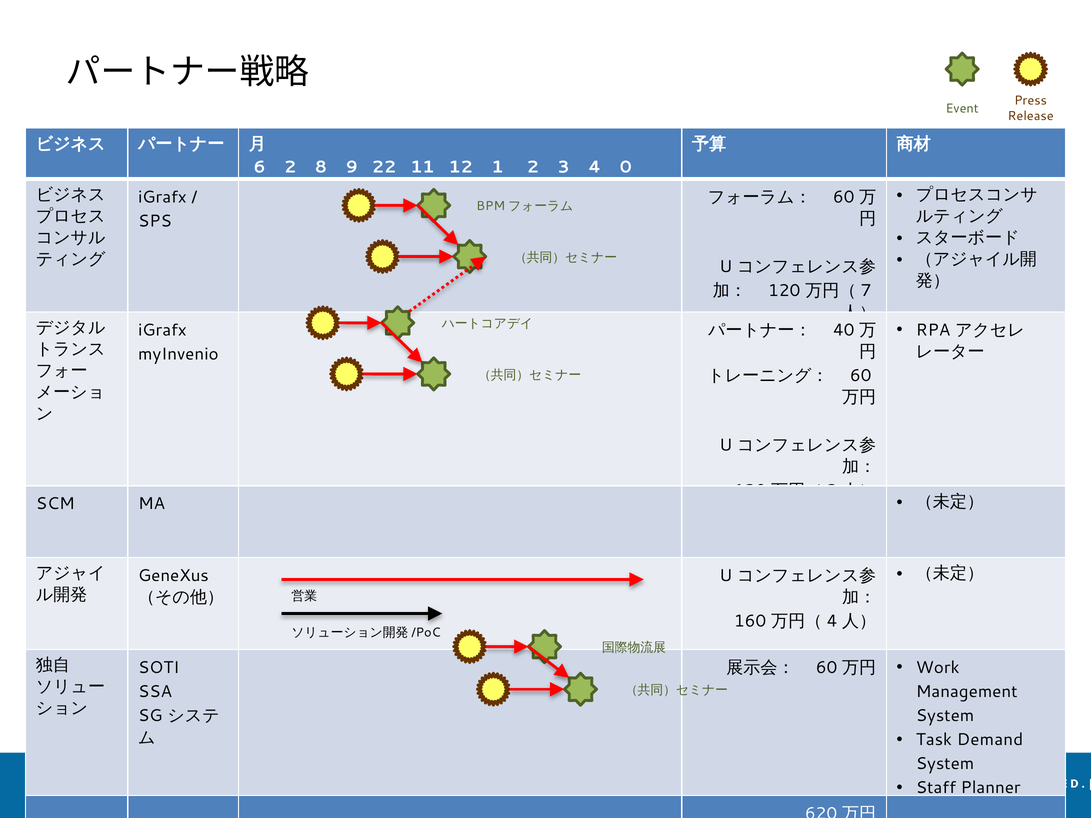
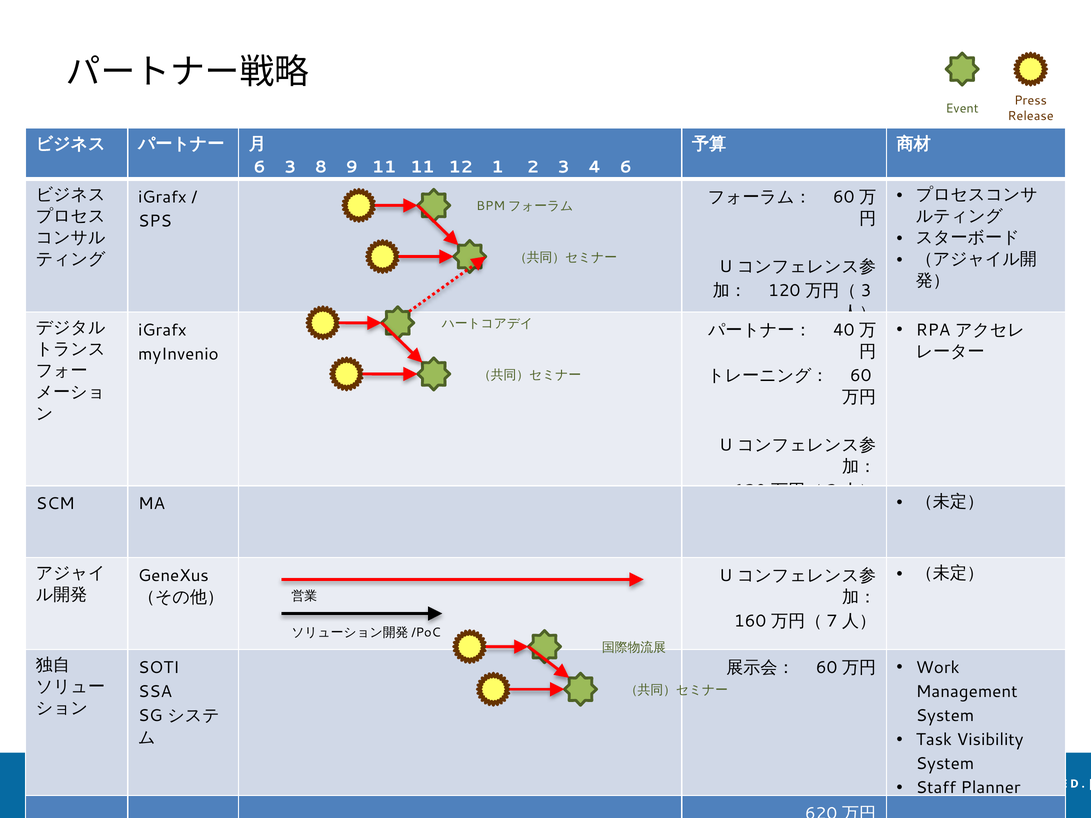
6 2: 2 -> 3 (290, 167)
9 22: 22 -> 11 (384, 167)
4 0: 0 -> 6 (626, 167)
7: 7 -> 3 (866, 291)
4: 4 -> 7 (832, 621)
Demand: Demand -> Visibility (990, 740)
